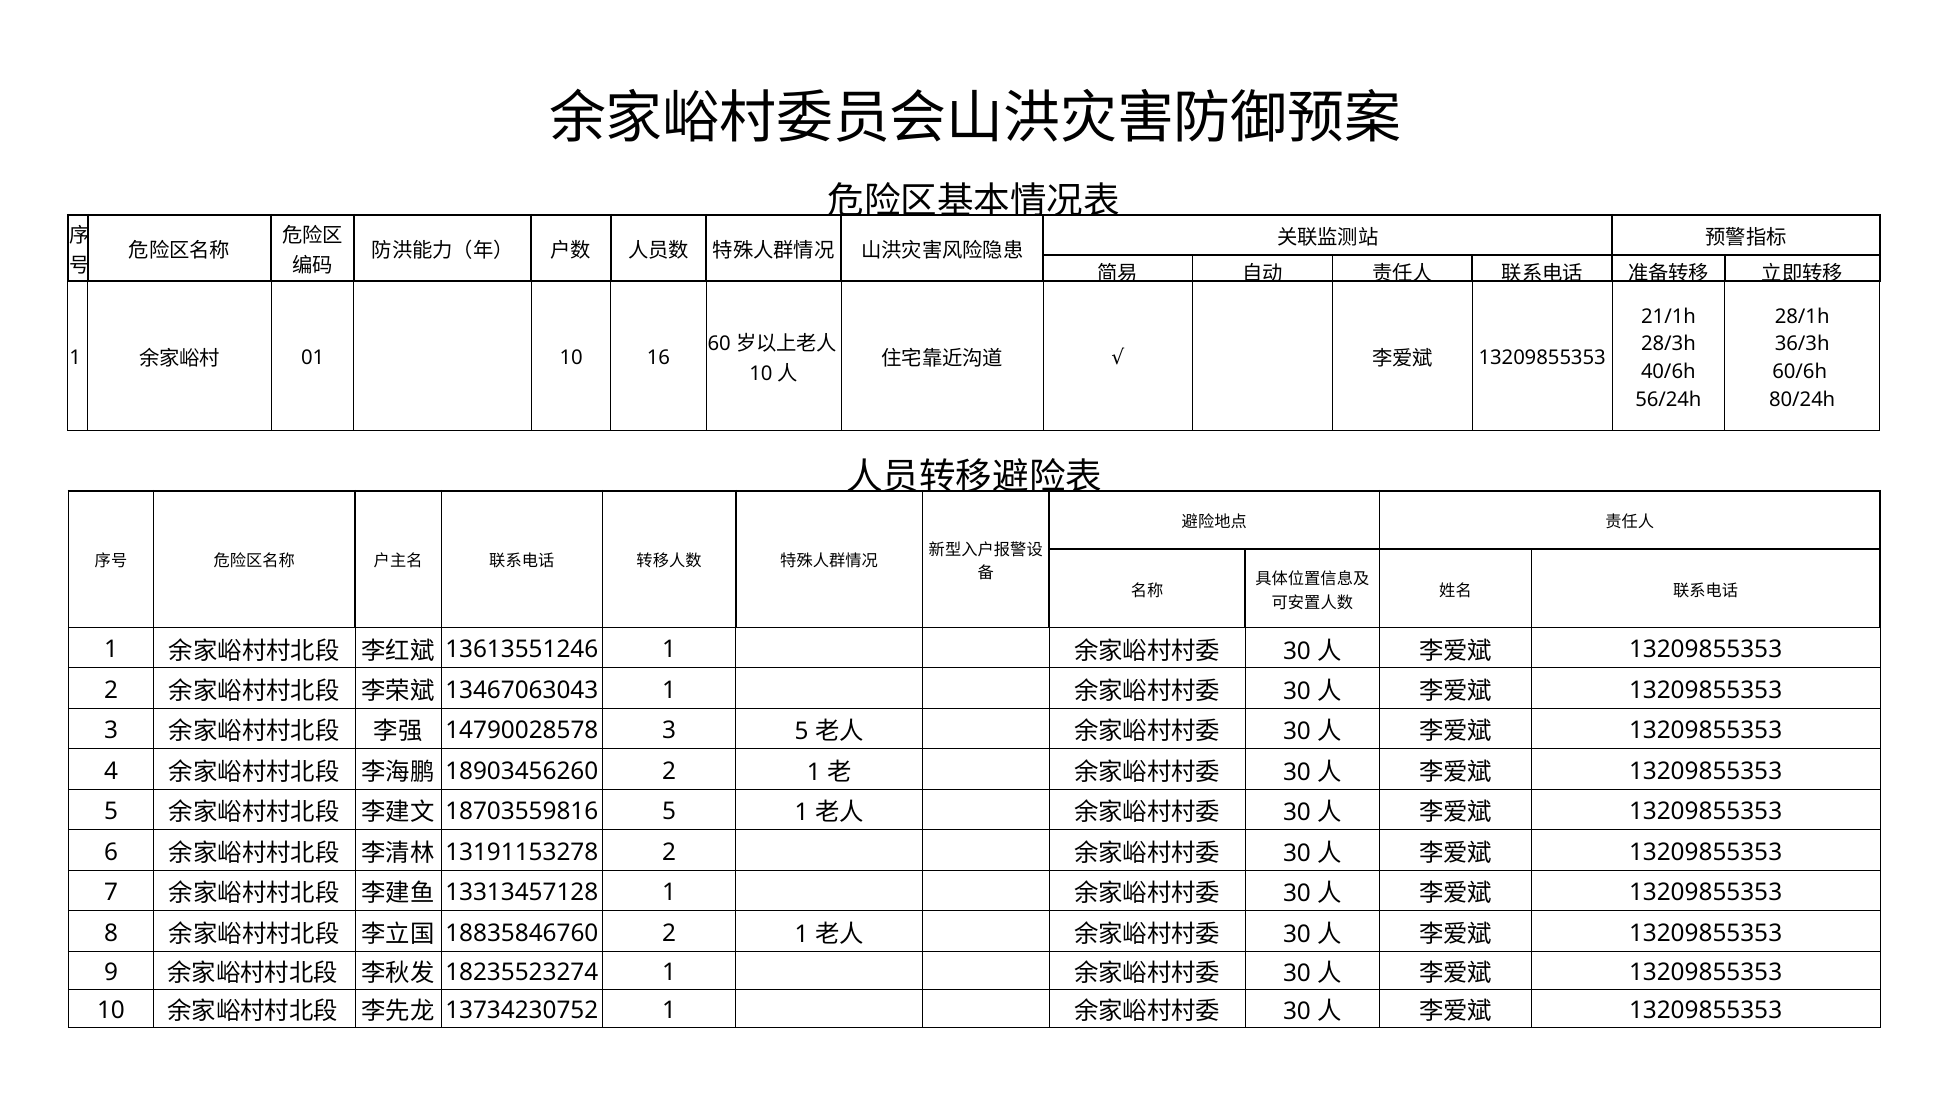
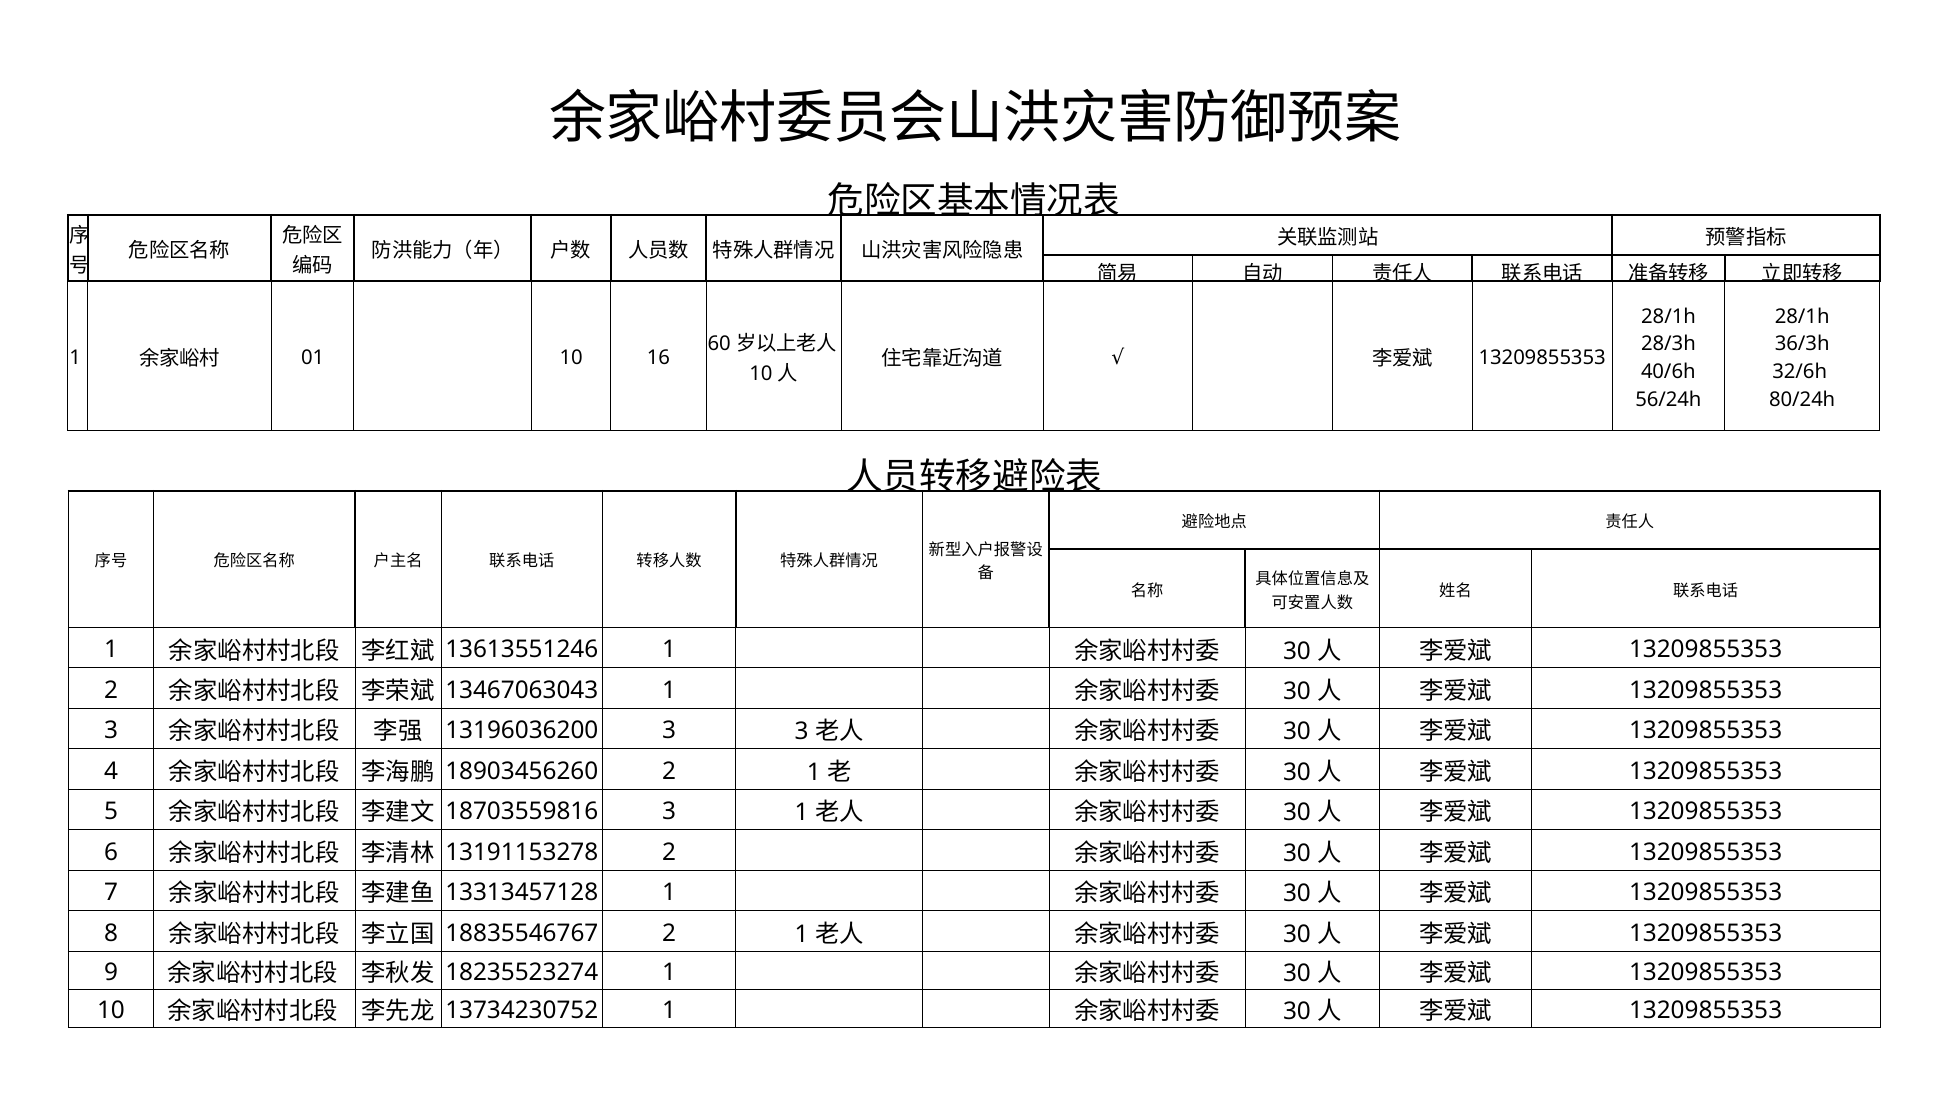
21/1h: 21/1h -> 28/1h (1669, 317)
60/6h: 60/6h -> 32/6h (1800, 372)
14790028578: 14790028578 -> 13196036200 (522, 731)
3 5: 5 -> 3 (802, 732)
18703559816 5: 5 -> 3 (669, 812)
18835846760: 18835846760 -> 18835546767 (522, 933)
